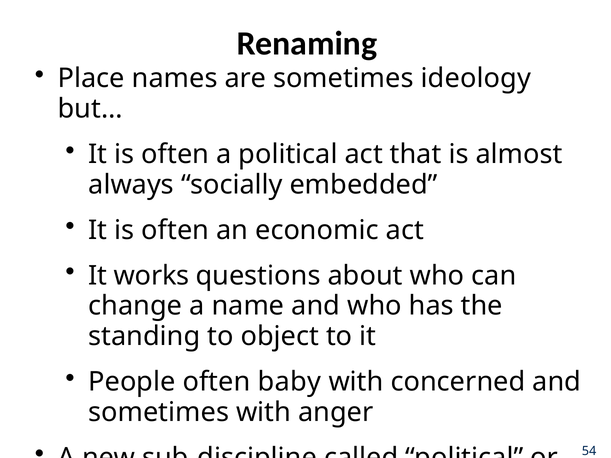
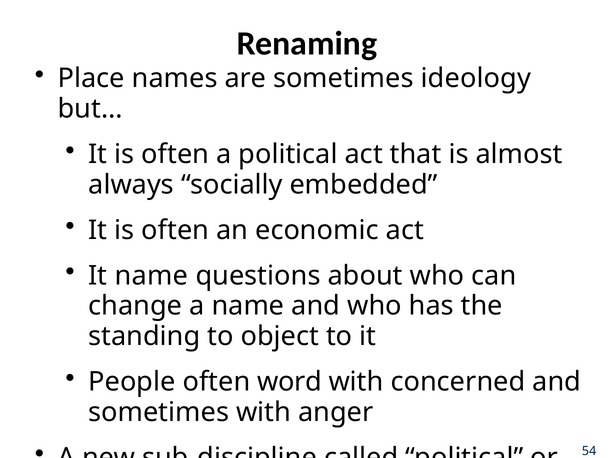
It works: works -> name (151, 276)
baby: baby -> word (290, 382)
